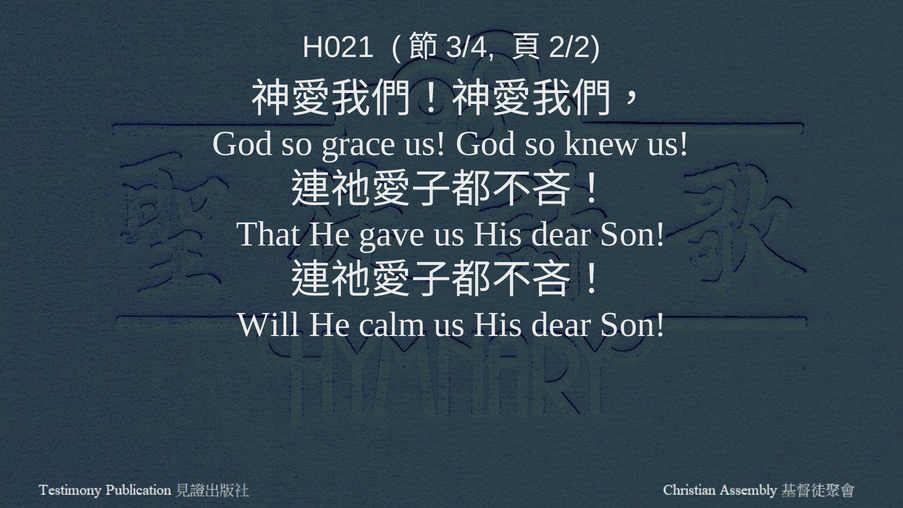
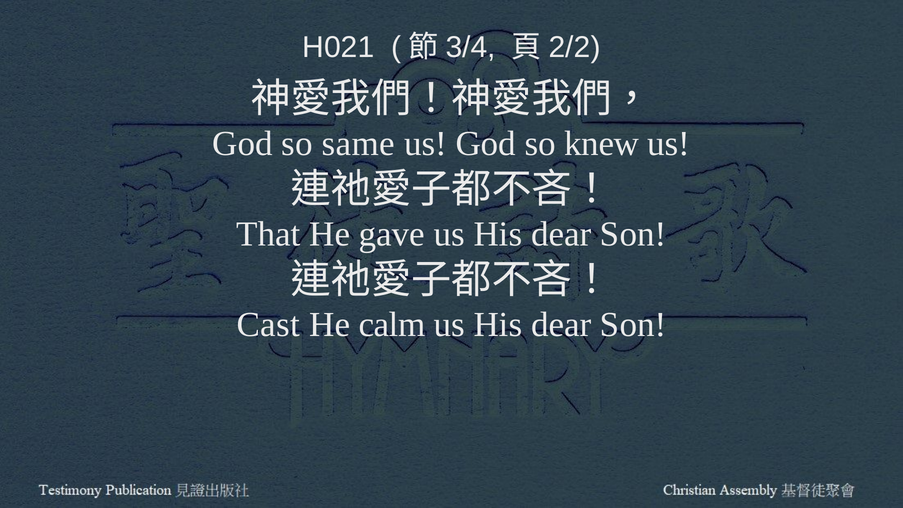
grace: grace -> same (358, 144)
Will: Will -> Cast (268, 325)
